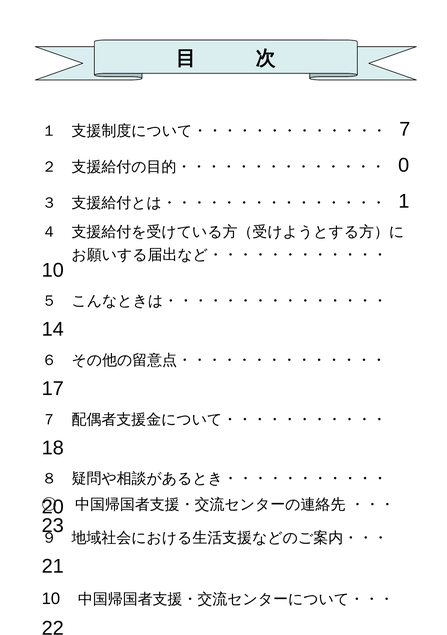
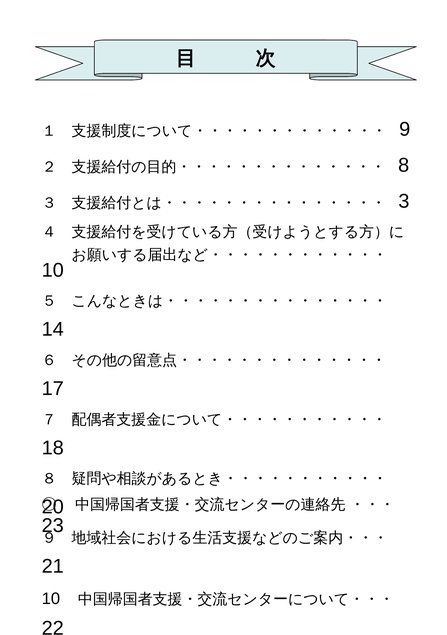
7: 7 -> 9 (405, 129)
0: 0 -> 8 (404, 165)
1: 1 -> 3 (404, 201)
